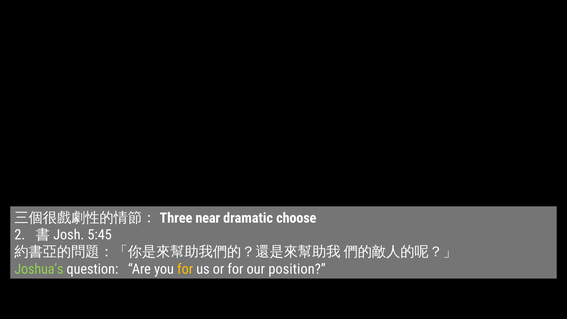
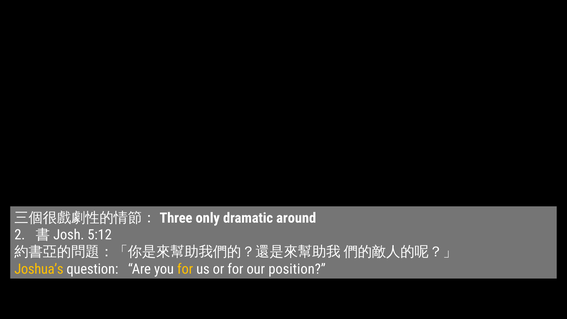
near: near -> only (208, 218)
choose: choose -> around (296, 218)
5:45: 5:45 -> 5:12 (100, 235)
Joshua’s colour: light green -> yellow (39, 269)
